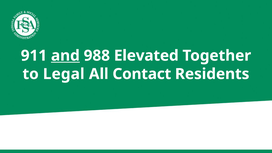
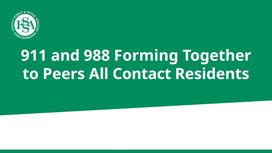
and underline: present -> none (65, 56)
Elevated: Elevated -> Forming (146, 56)
Legal: Legal -> Peers (64, 74)
